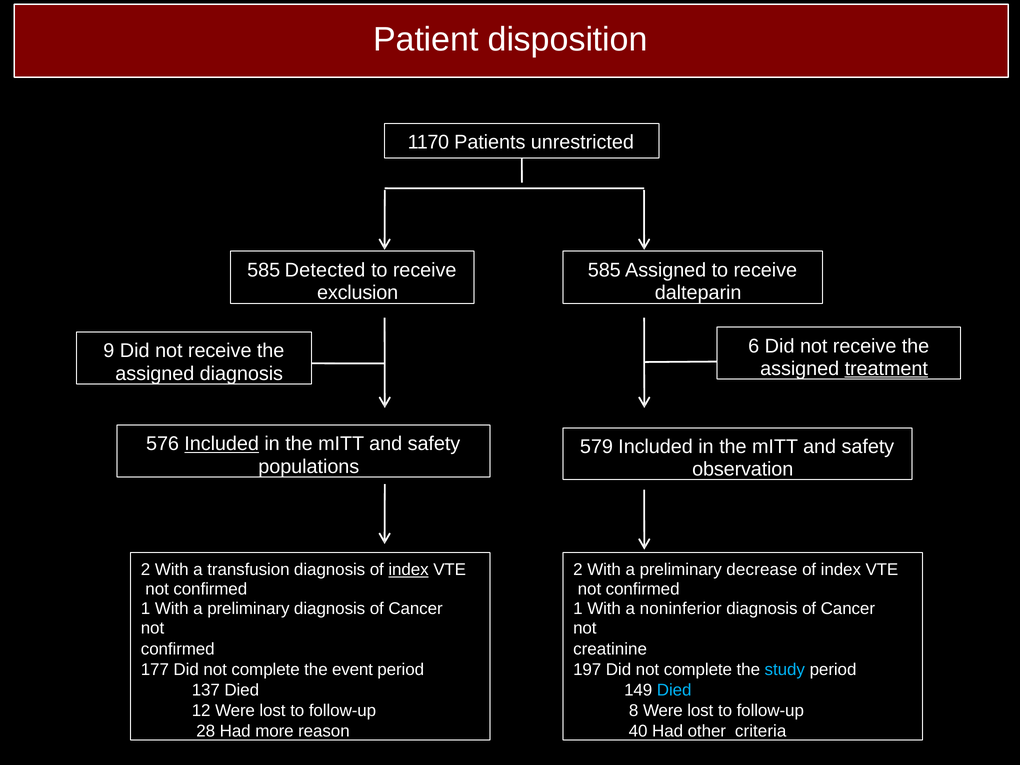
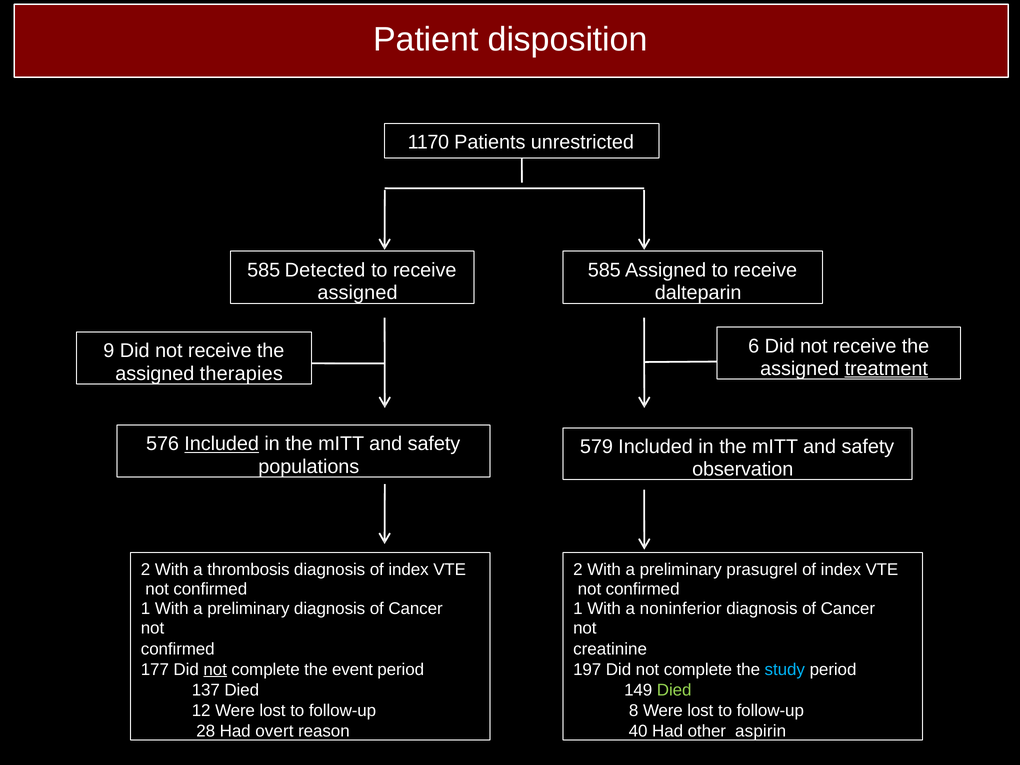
exclusion: exclusion -> assigned (357, 293)
assigned diagnosis: diagnosis -> therapies (241, 374)
transfusion: transfusion -> thrombosis (248, 569)
index underline: present -> none (409, 569)
decrease: decrease -> prasugrel (762, 569)
not underline: none -> present (215, 669)
Died colour: light blue -> light green (674, 690)
more: more -> overt (274, 731)
criteria: criteria -> aspirin (761, 731)
